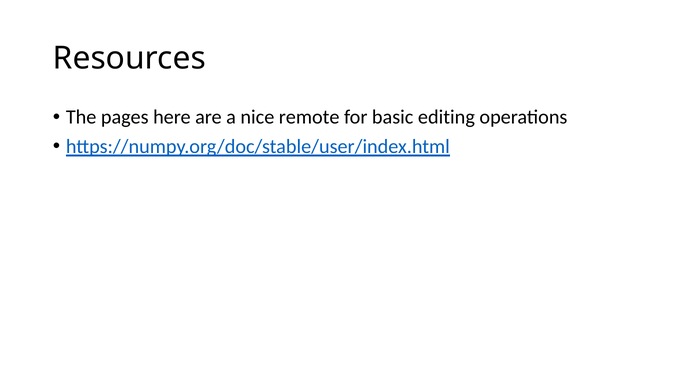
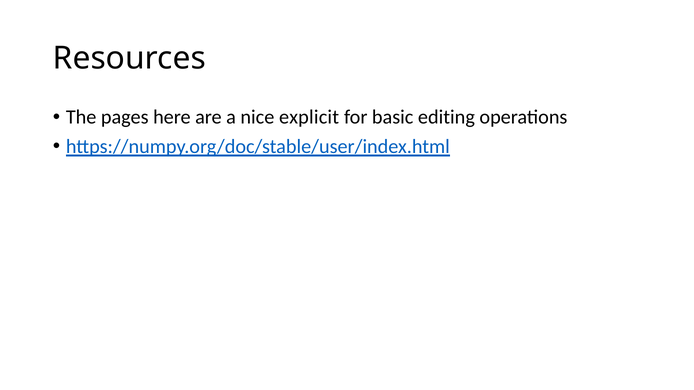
remote: remote -> explicit (309, 117)
